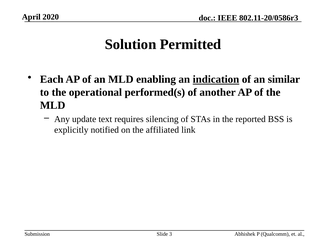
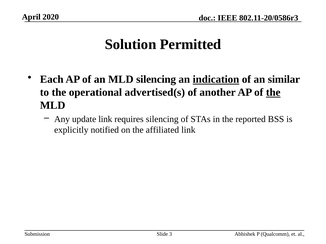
MLD enabling: enabling -> silencing (156, 80)
performed(s: performed(s -> advertised(s (155, 93)
the underline: none -> present (273, 93)
update text: text -> link (105, 119)
